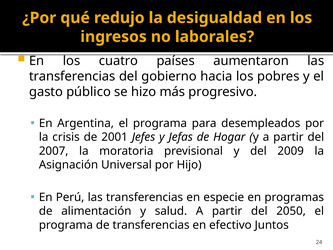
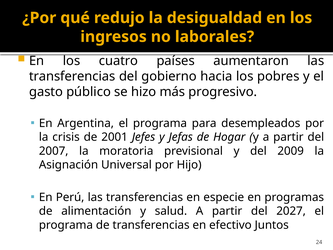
2050: 2050 -> 2027 (291, 211)
